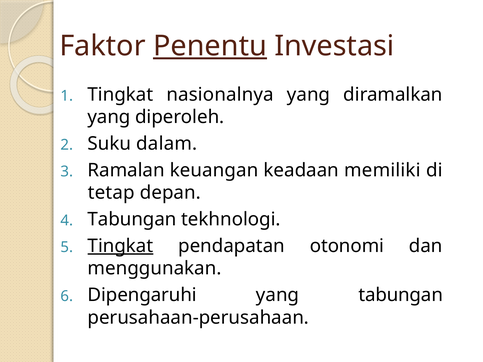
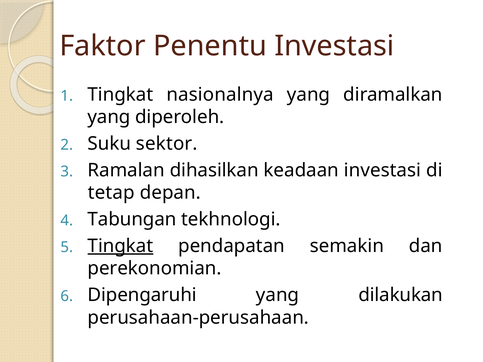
Penentu underline: present -> none (210, 46)
dalam: dalam -> sektor (167, 144)
keuangan: keuangan -> dihasilkan (214, 170)
keadaan memiliki: memiliki -> investasi (383, 170)
otonomi: otonomi -> semakin (347, 246)
menggunakan: menggunakan -> perekonomian (155, 269)
yang tabungan: tabungan -> dilakukan (401, 295)
